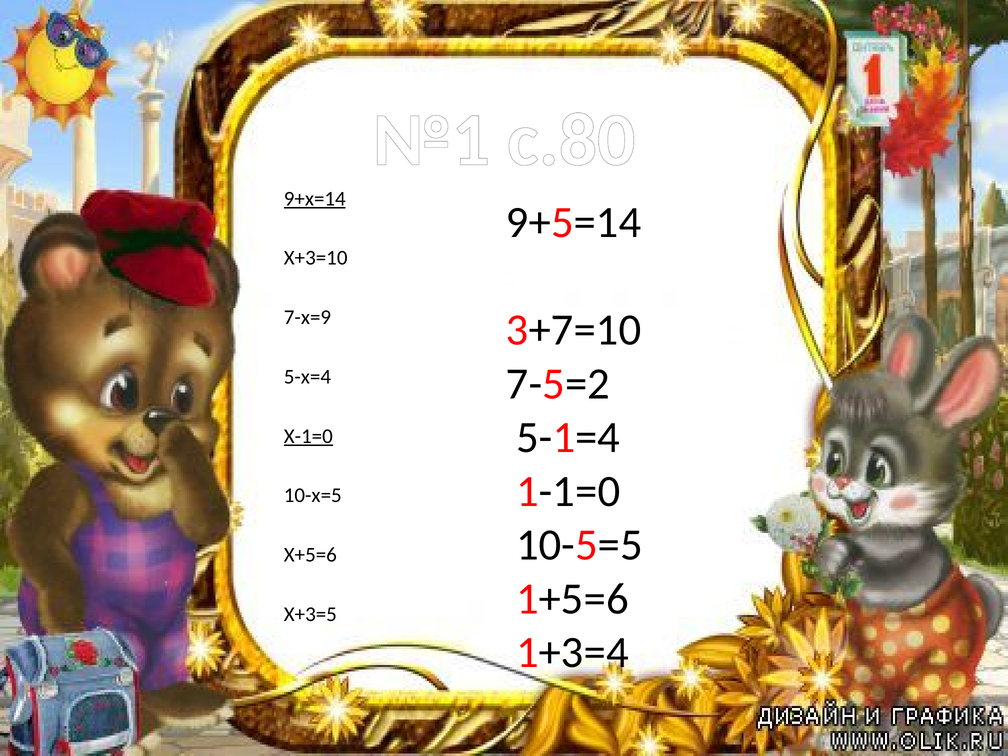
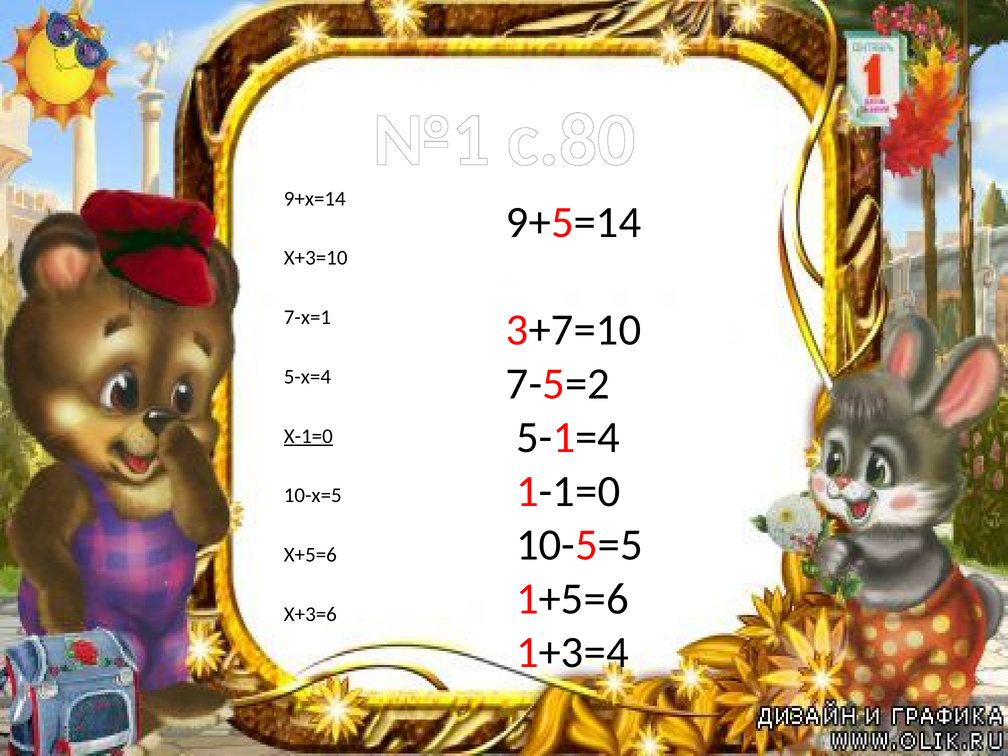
9+х=14 underline: present -> none (315, 199)
7-х=9: 7-х=9 -> 7-х=1 (307, 317)
Х+3=5: Х+3=5 -> Х+3=6 (310, 614)
